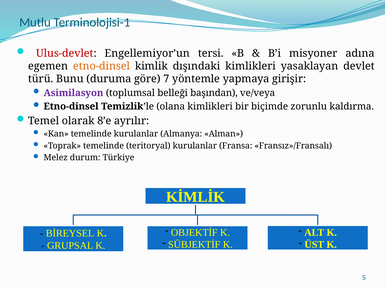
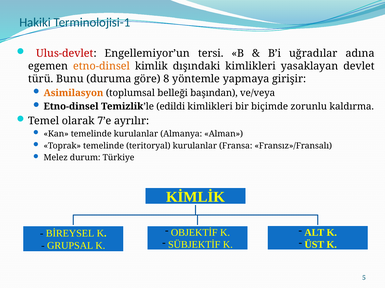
Mutlu: Mutlu -> Hakiki (35, 22)
misyoner: misyoner -> uğradılar (313, 53)
7: 7 -> 8 (166, 79)
Asimilasyon colour: purple -> orange (73, 93)
olana: olana -> edildi (171, 107)
8’e: 8’e -> 7’e (104, 121)
